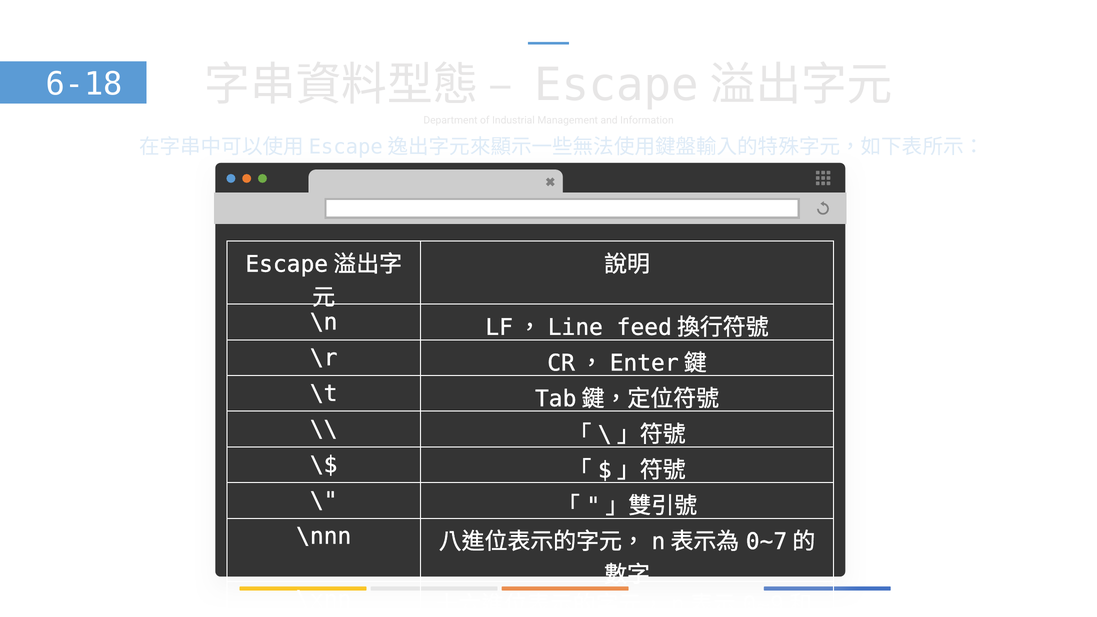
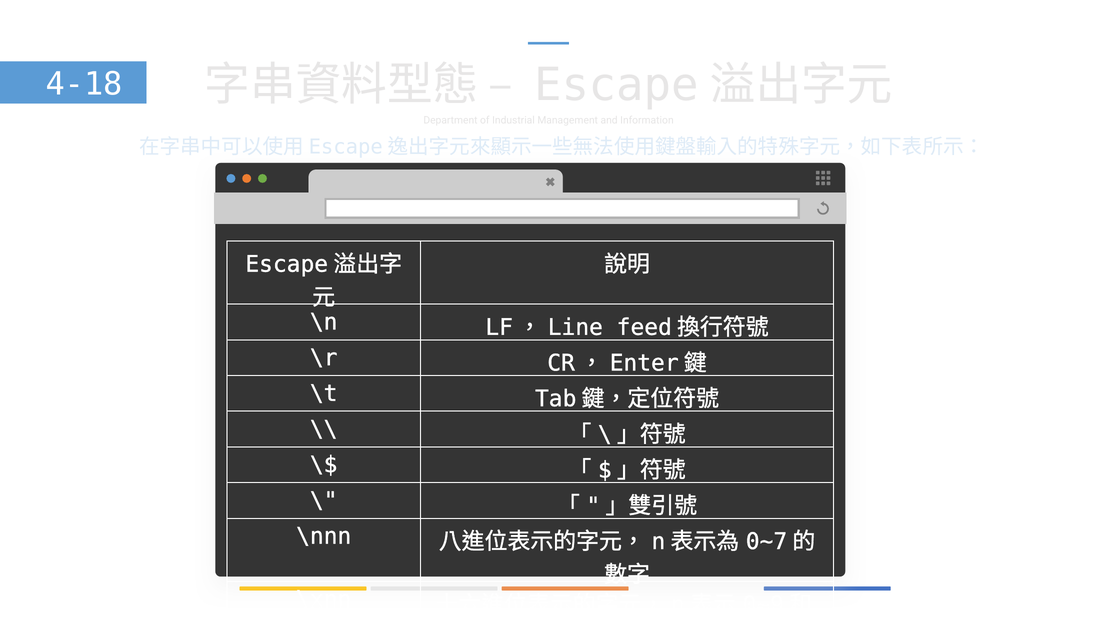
6-18: 6-18 -> 4-18 (84, 84)
